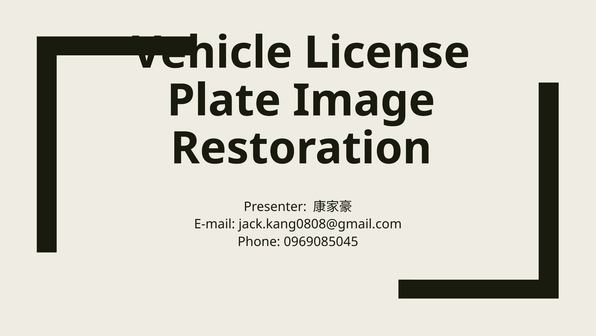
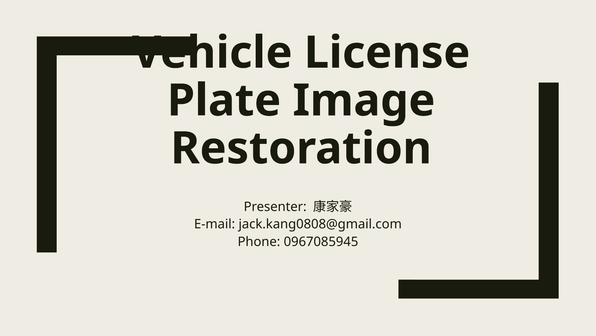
0969085045: 0969085045 -> 0967085945 (321, 241)
